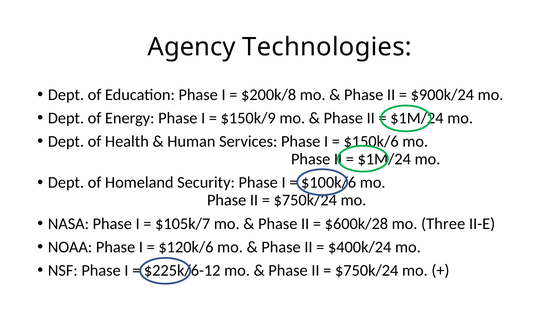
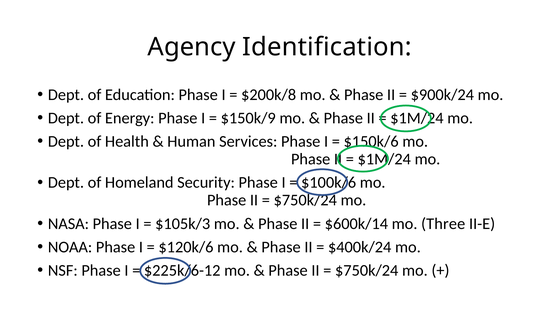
Technologies: Technologies -> Identification (327, 47)
$105k/7: $105k/7 -> $105k/3 (183, 224)
$600k/28: $600k/28 -> $600k/14 (356, 224)
